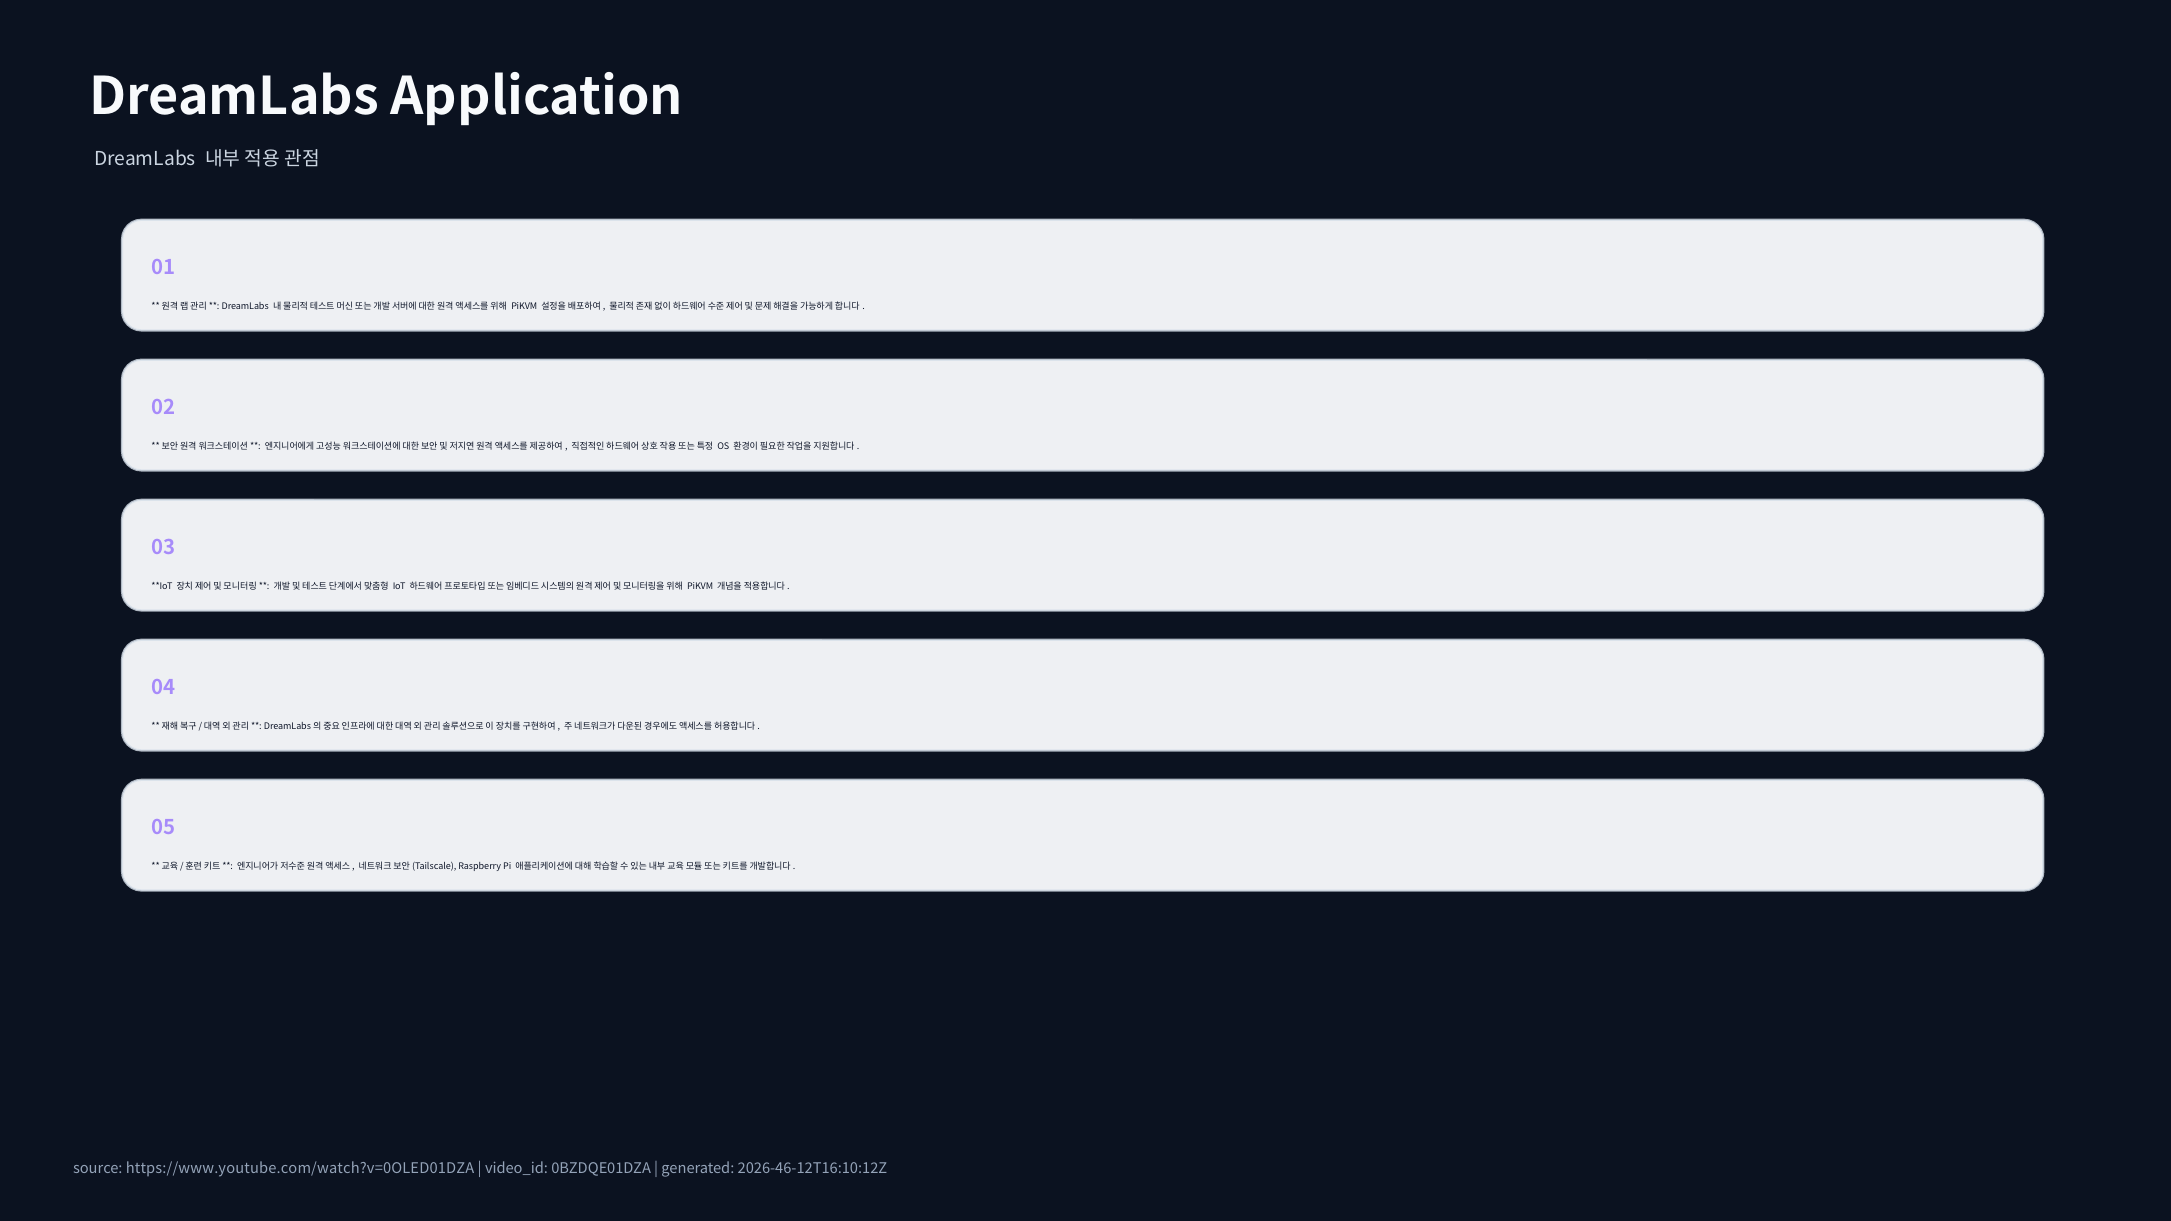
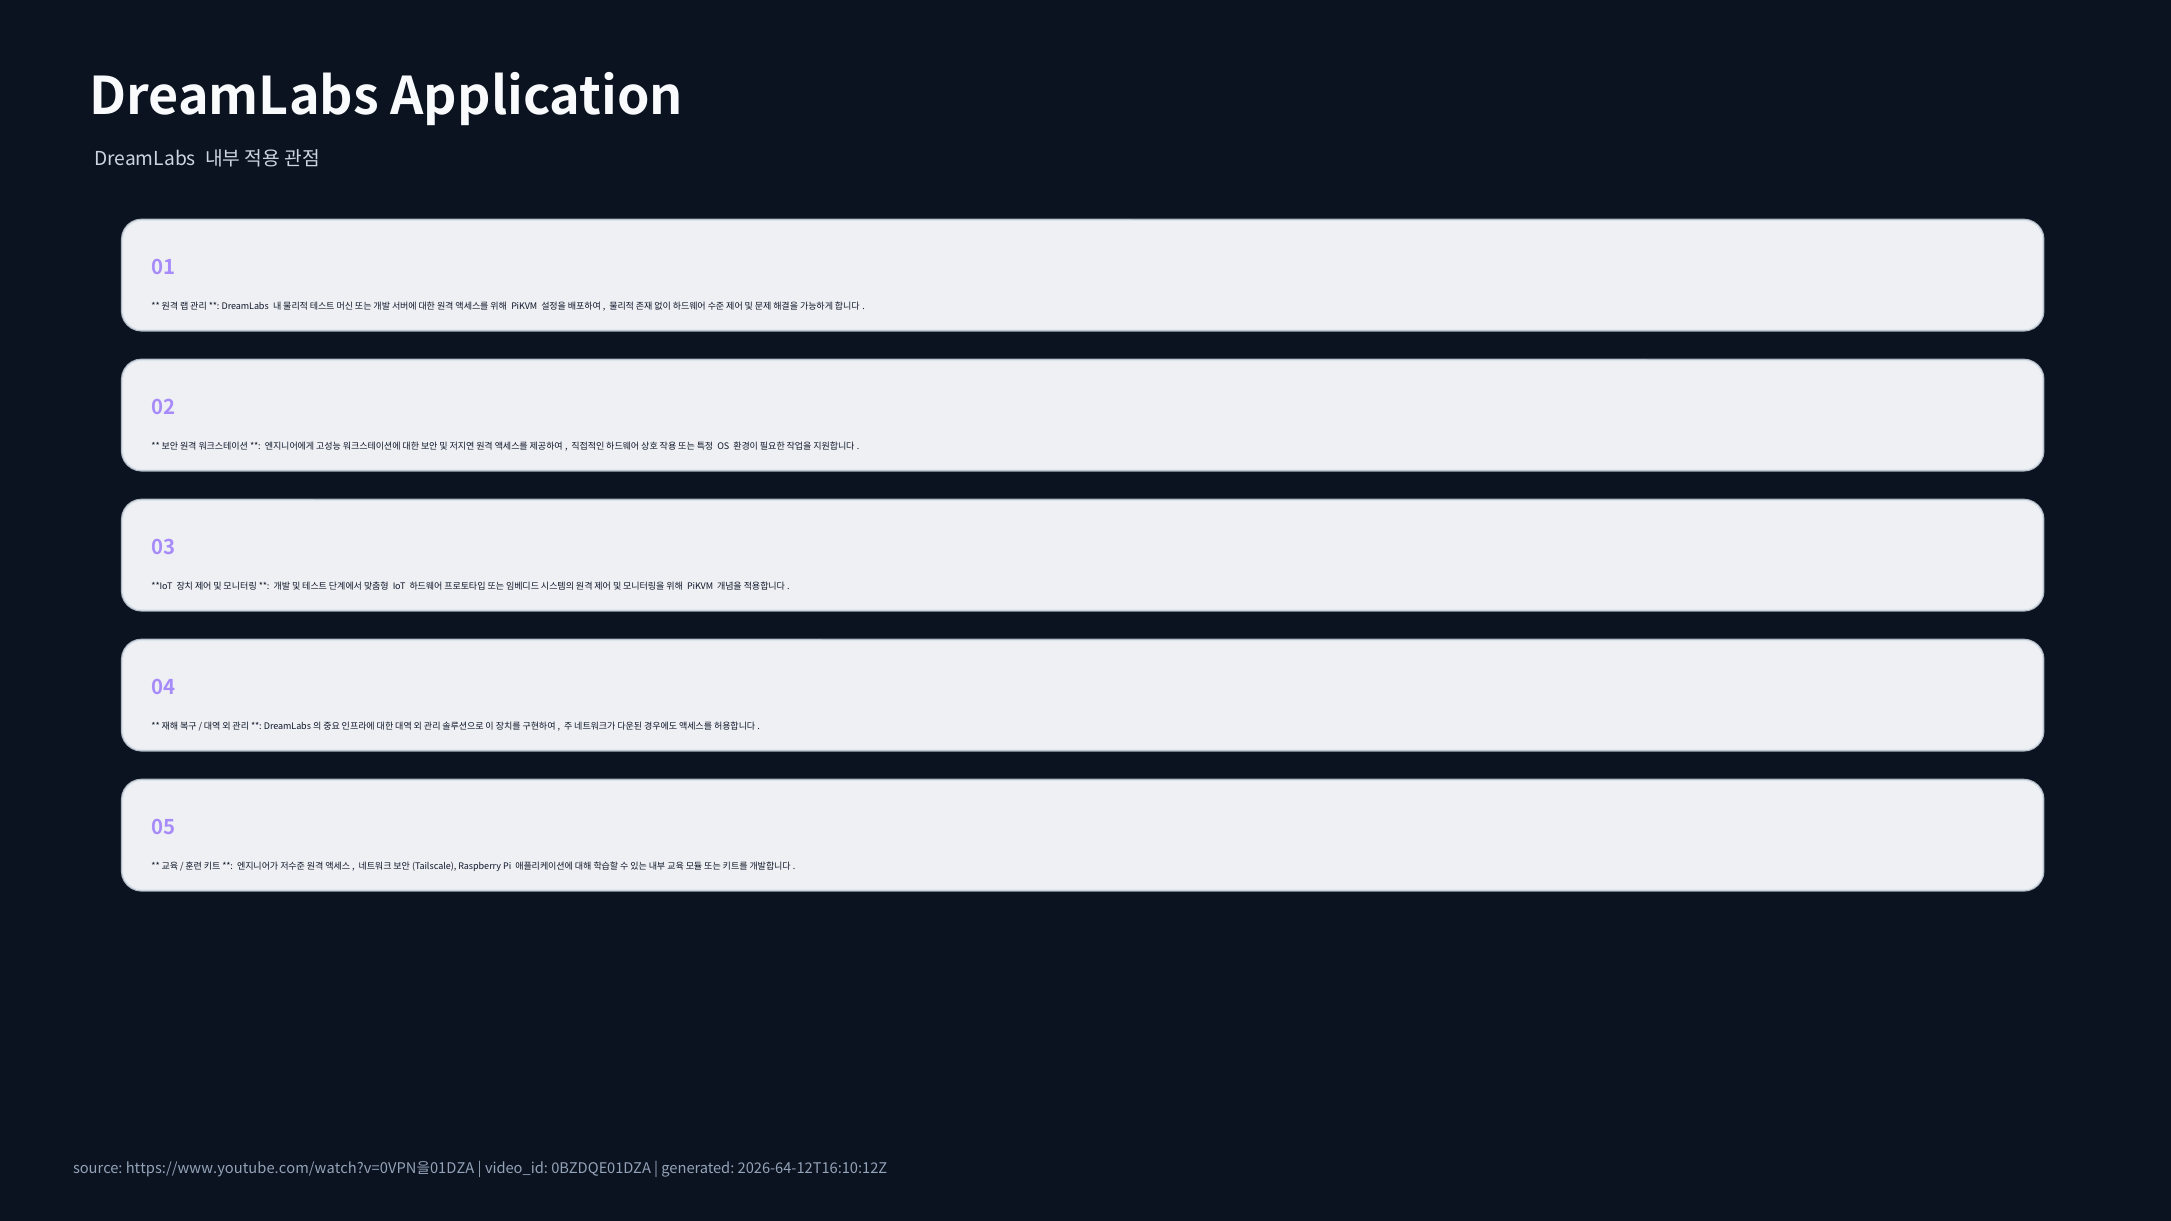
https://www.youtube.com/watch?v=0OLED01DZA: https://www.youtube.com/watch?v=0OLED01DZA -> https://www.youtube.com/watch?v=0VPN을01DZA (300, 1169)
2026-46-12T16:10:12Z: 2026-46-12T16:10:12Z -> 2026-64-12T16:10:12Z (812, 1169)
